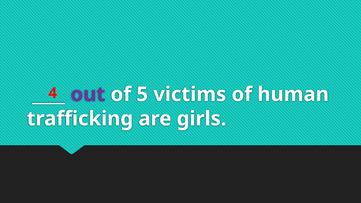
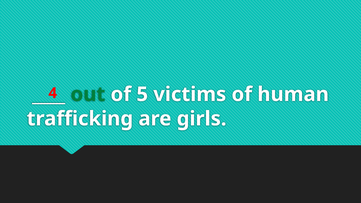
out colour: purple -> green (88, 94)
